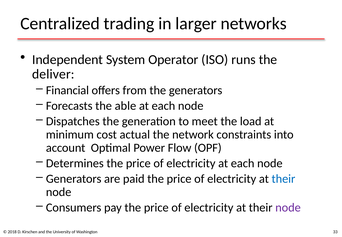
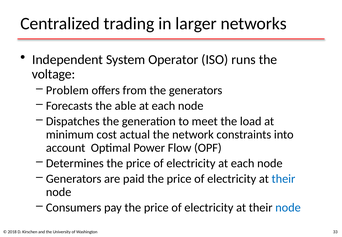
deliver: deliver -> voltage (53, 74)
Financial: Financial -> Problem (67, 90)
node colour: purple -> blue (288, 207)
